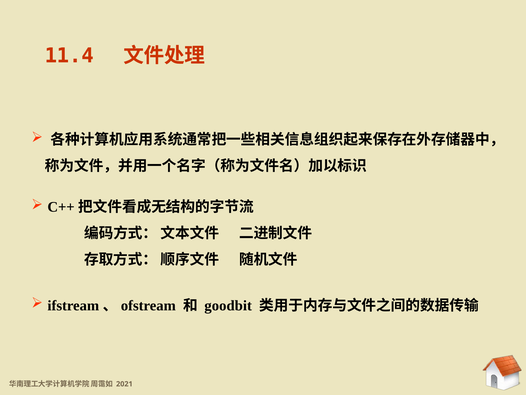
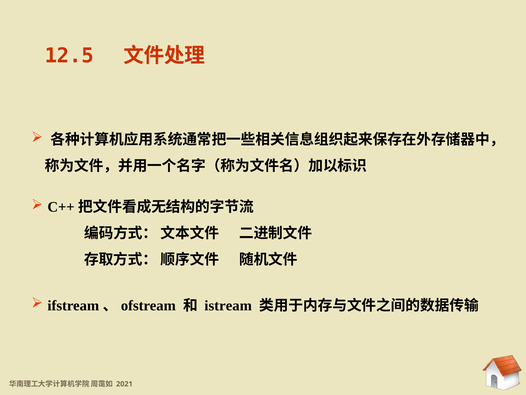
11.4: 11.4 -> 12.5 (69, 56)
goodbit: goodbit -> istream (228, 305)
